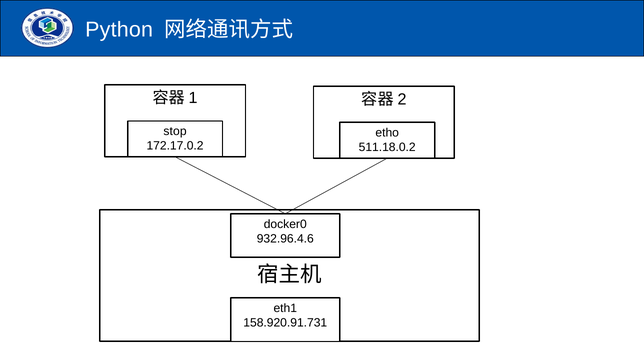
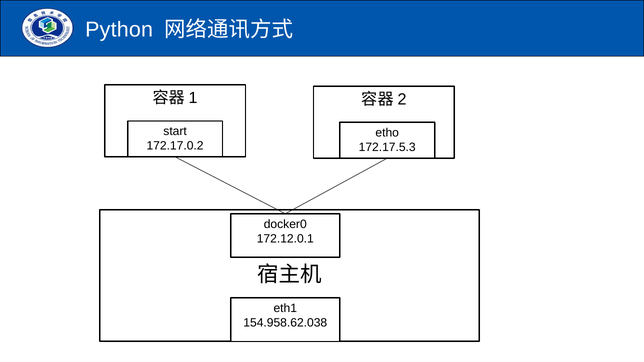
stop: stop -> start (175, 132)
511.18.0.2: 511.18.0.2 -> 172.17.5.3 (387, 147)
932.96.4.6: 932.96.4.6 -> 172.12.0.1 (285, 239)
158.920.91.731: 158.920.91.731 -> 154.958.62.038 (285, 323)
